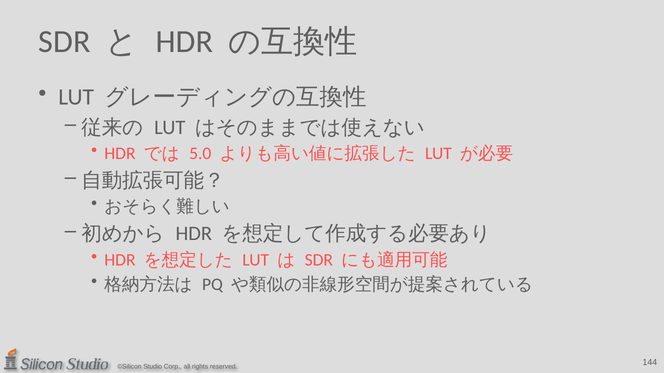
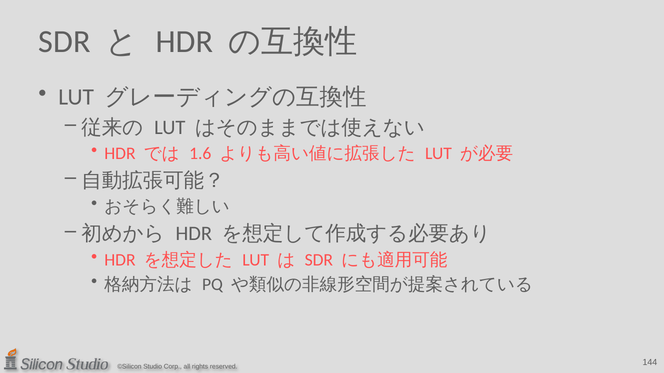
5.0: 5.0 -> 1.6 (200, 154)
